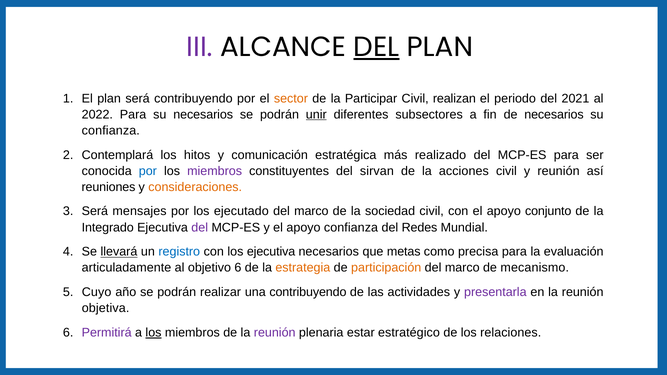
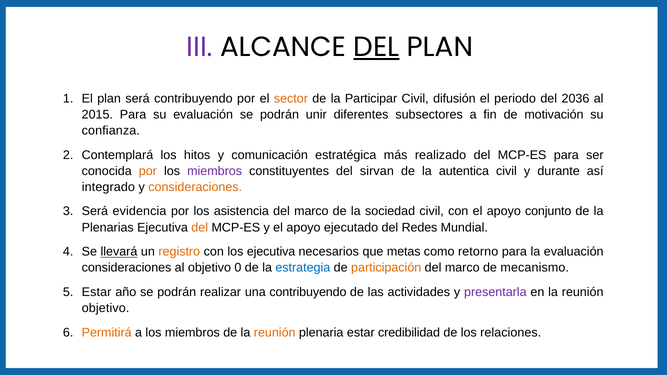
realizan: realizan -> difusión (454, 99)
2021: 2021 -> 2036 (575, 99)
2022: 2022 -> 2015 (97, 115)
su necesarios: necesarios -> evaluación (203, 115)
unir underline: present -> none (316, 115)
de necesarios: necesarios -> motivación (554, 115)
por colour: blue -> orange (148, 171)
acciones: acciones -> autentica (464, 171)
y reunión: reunión -> durante (559, 171)
reuniones: reuniones -> integrado (108, 187)
mensajes: mensajes -> evidencia (139, 211)
ejecutado: ejecutado -> asistencia (241, 211)
Integrado: Integrado -> Plenarias (108, 228)
del colour: purple -> orange (200, 228)
apoyo confianza: confianza -> ejecutado (351, 228)
registro colour: blue -> orange (179, 252)
precisa: precisa -> retorno (478, 252)
articuladamente: articuladamente -> consideraciones (127, 268)
objetivo 6: 6 -> 0 (238, 268)
estrategia colour: orange -> blue (303, 268)
Cuyo: Cuyo -> Estar (97, 292)
objetiva: objetiva -> objetivo (106, 308)
Permitirá colour: purple -> orange (107, 333)
los underline: present -> none (153, 333)
reunión colour: purple -> orange (275, 333)
estratégico: estratégico -> credibilidad (409, 333)
